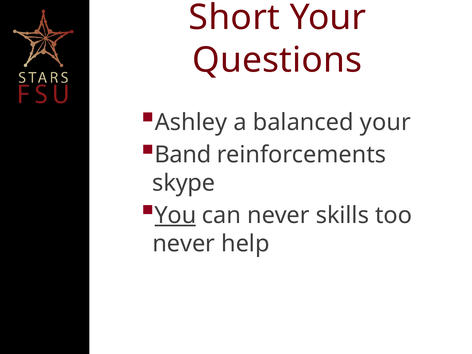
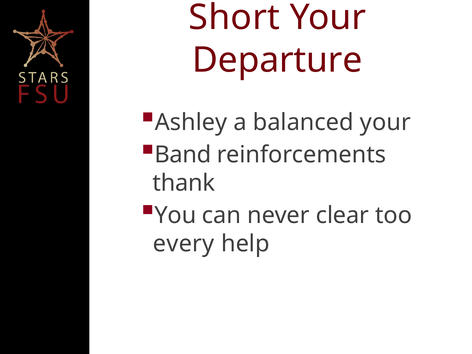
Questions: Questions -> Departure (277, 60)
skype: skype -> thank (184, 183)
You underline: present -> none (175, 215)
skills: skills -> clear (342, 215)
never: never -> every (184, 244)
